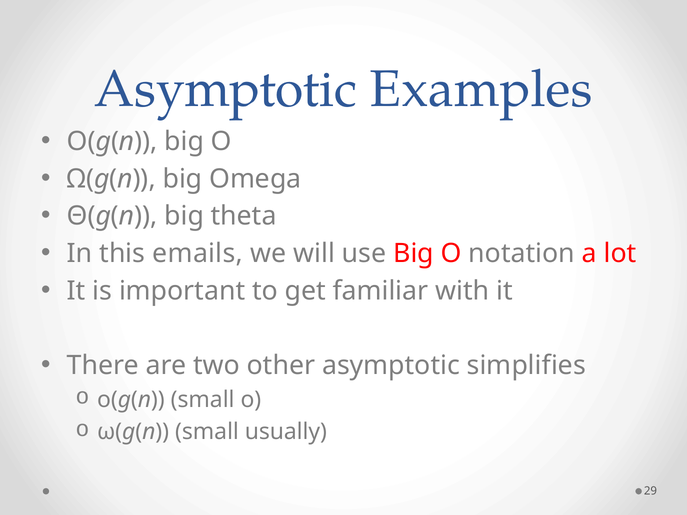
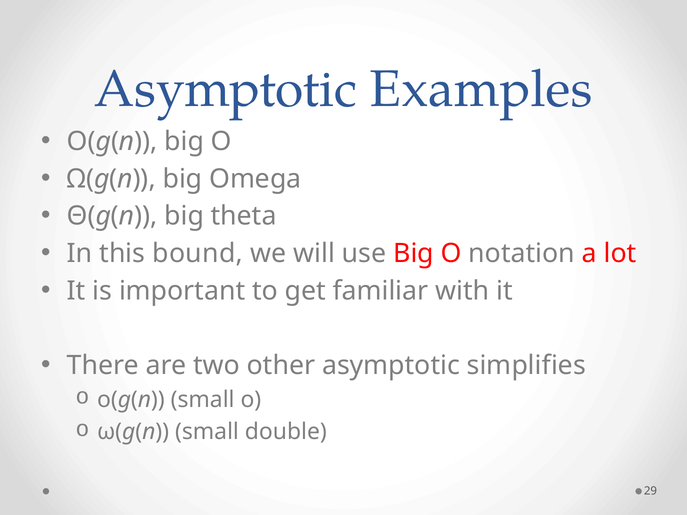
emails: emails -> bound (198, 254)
usually: usually -> double (286, 432)
